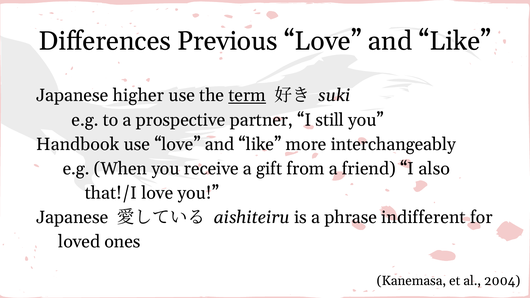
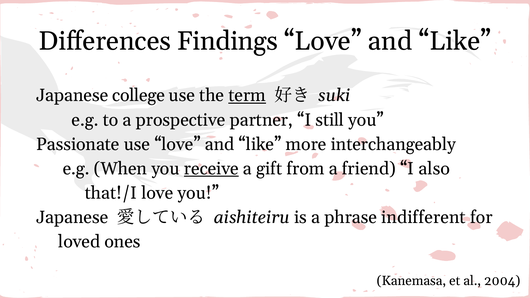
Previous: Previous -> Findings (227, 41)
higher: higher -> college (139, 96)
Handbook: Handbook -> Passionate (78, 144)
receive underline: none -> present (211, 169)
